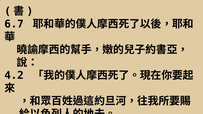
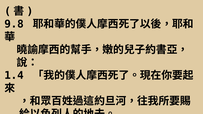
6.7: 6.7 -> 9.8 (14, 24)
4.2: 4.2 -> 1.4 (14, 75)
